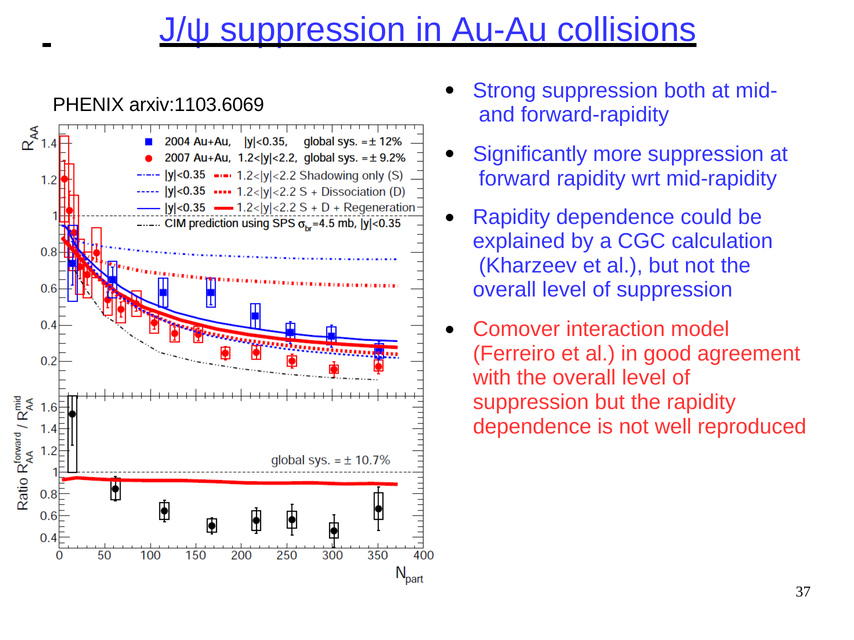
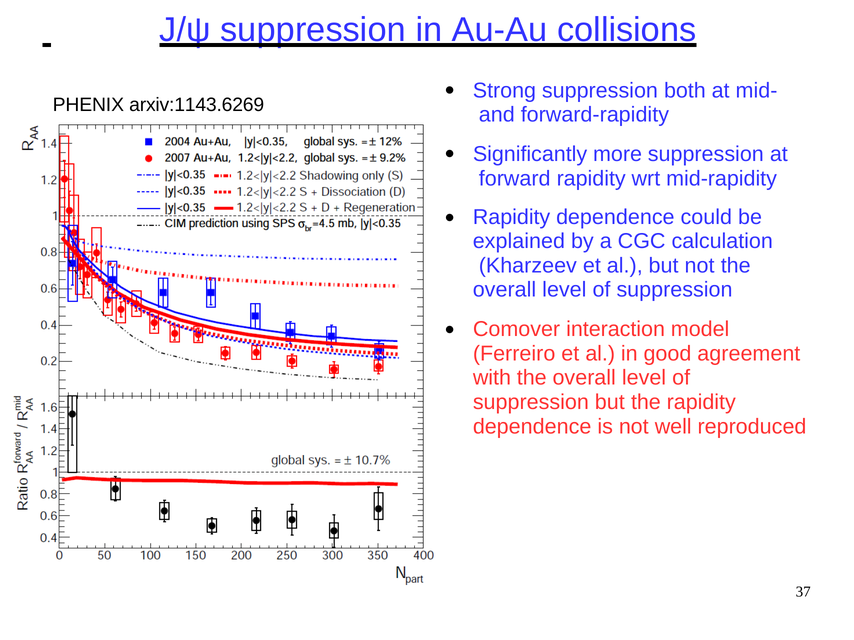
arxiv:1103.6069: arxiv:1103.6069 -> arxiv:1143.6269 (197, 105)
